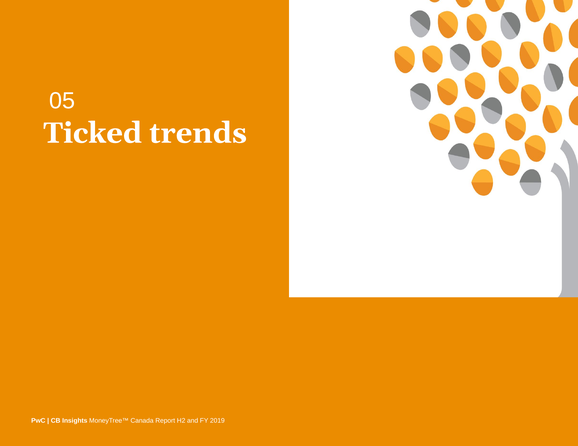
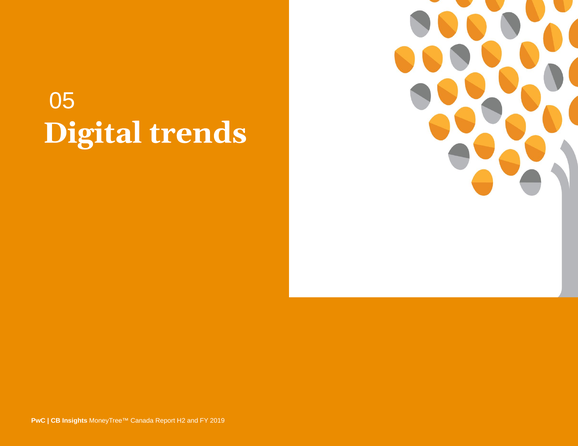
Ticked: Ticked -> Digital (93, 133)
